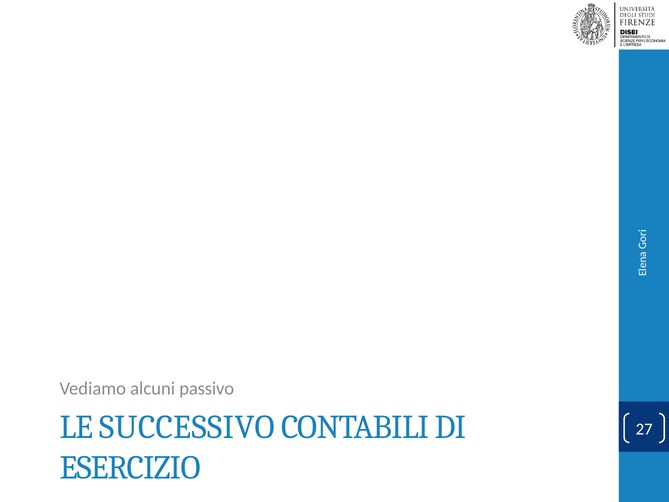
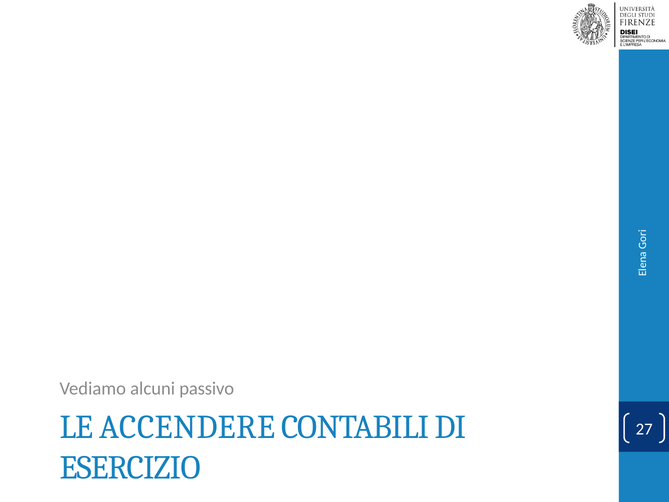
SUCCESSIVO: SUCCESSIVO -> ACCENDERE (187, 427)
